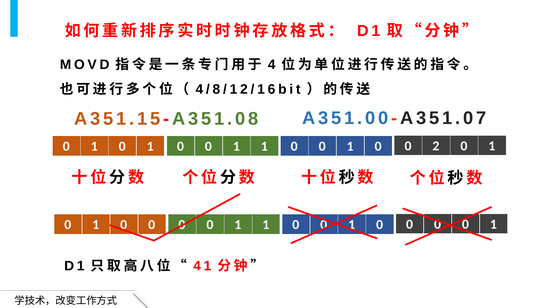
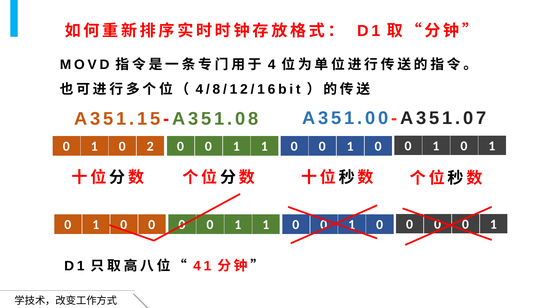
0 1 0 1: 1 -> 2 (150, 146)
1 0 0 2: 2 -> 1 (436, 146)
